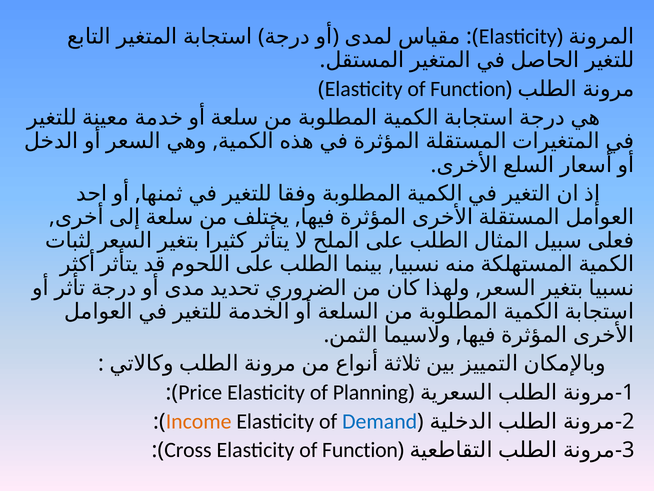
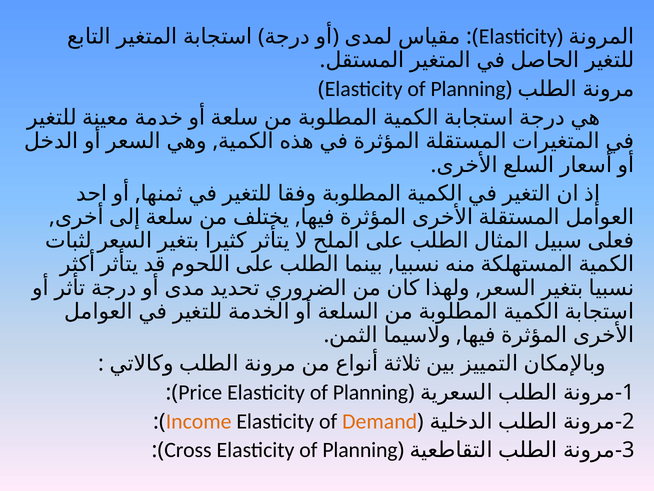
Function: Function -> Planning (468, 89)
Demand colour: blue -> orange (380, 421)
Cross Elasticity of Function: Function -> Planning (360, 450)
